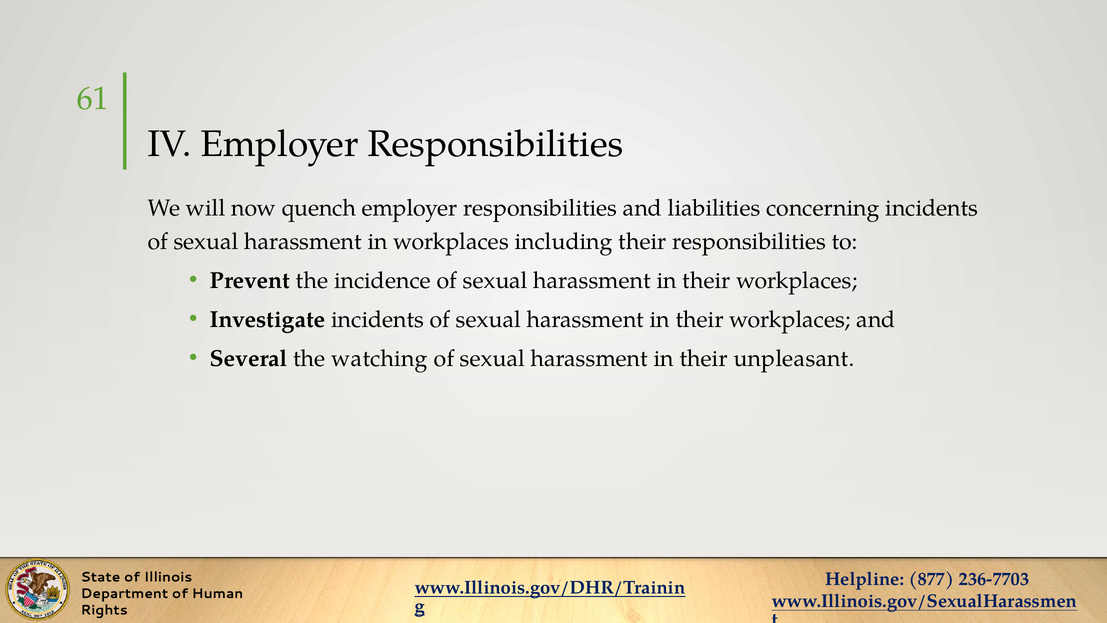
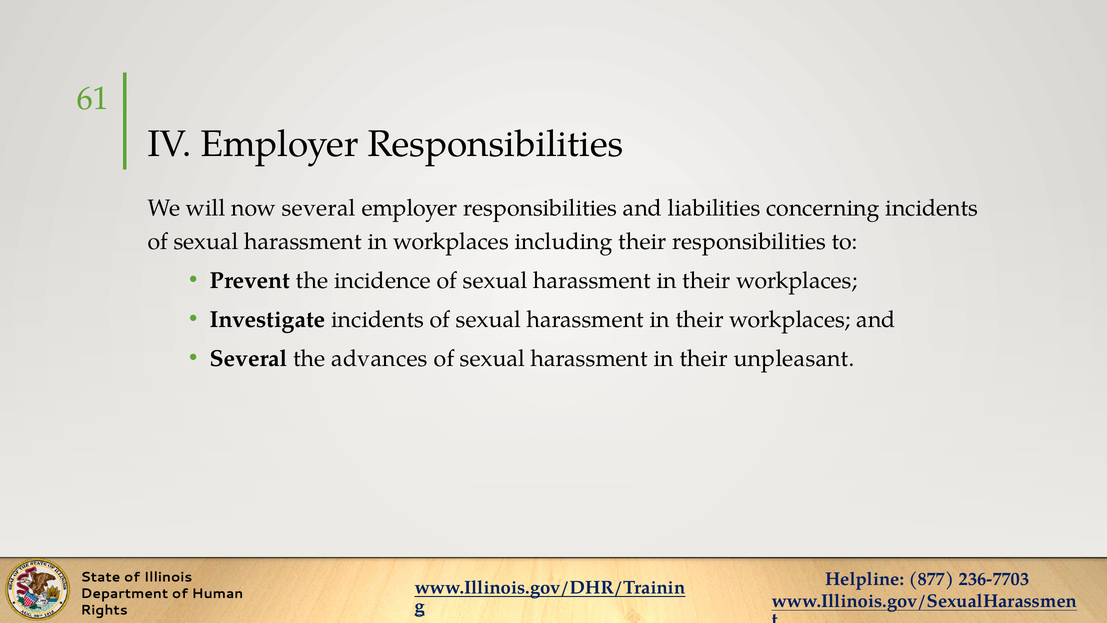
now quench: quench -> several (319, 208)
watching: watching -> advances (380, 358)
